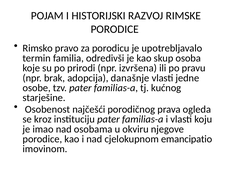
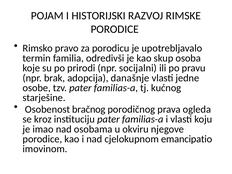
izvršena: izvršena -> socijalni (138, 68)
najčešći: najčešći -> bračnog (89, 109)
